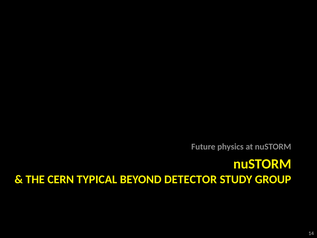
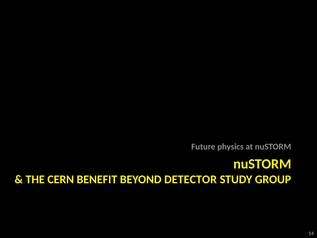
TYPICAL: TYPICAL -> BENEFIT (97, 179)
